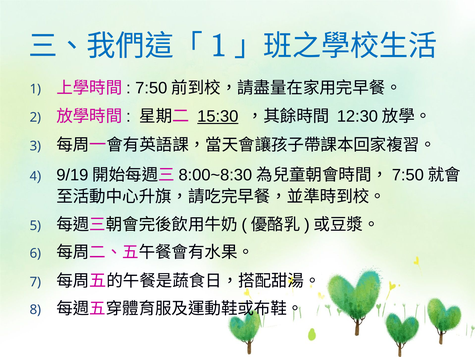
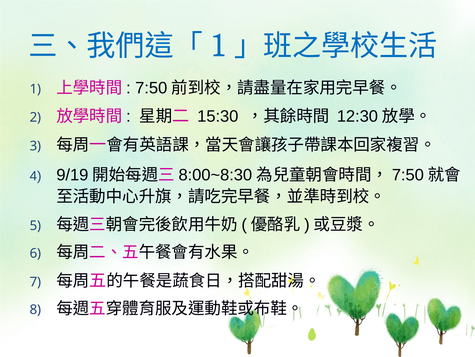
15:30 underline: present -> none (218, 116)
